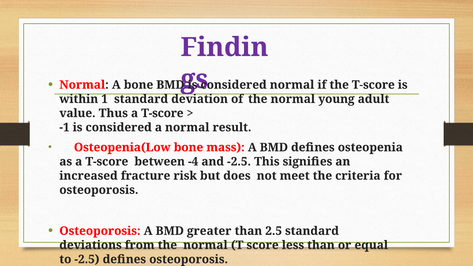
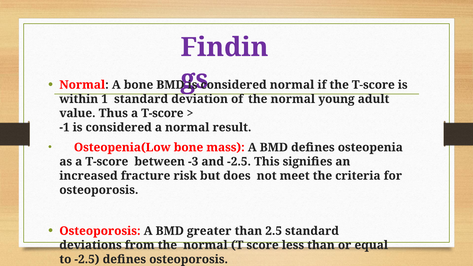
-4: -4 -> -3 (193, 162)
